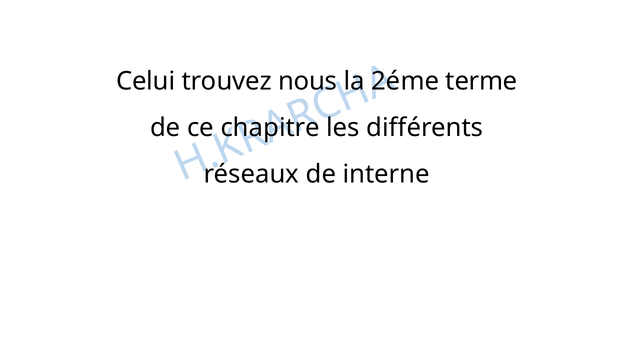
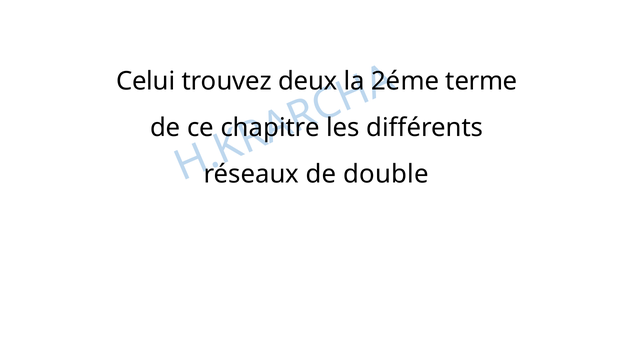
nous: nous -> deux (308, 81)
interne: interne -> double (386, 174)
